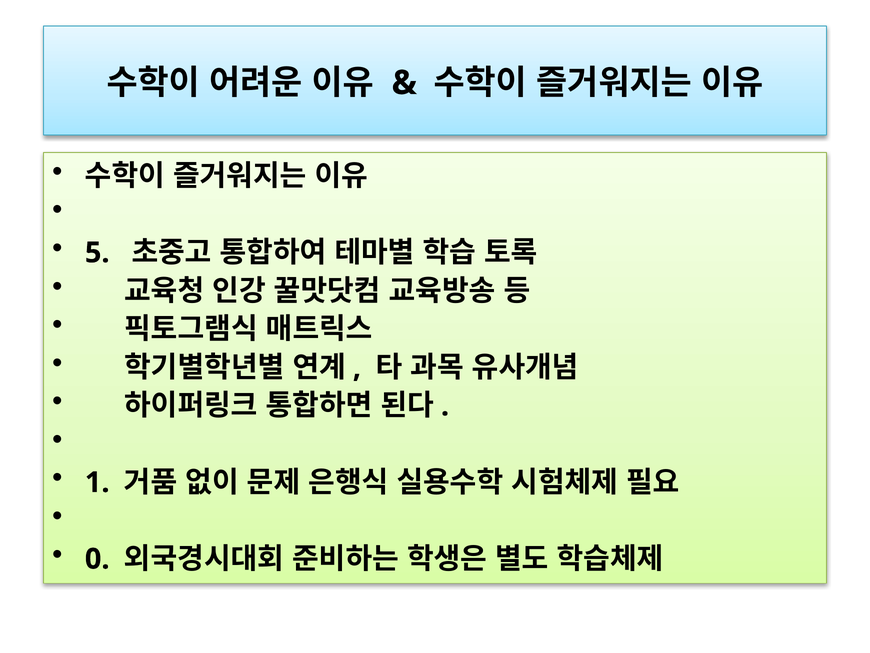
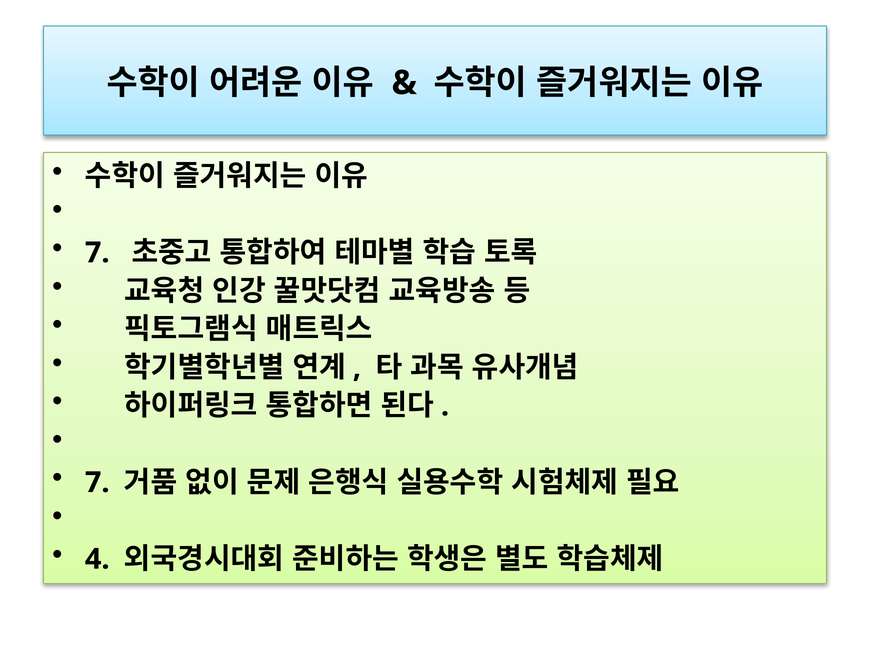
5: 5 -> 7 (97, 253)
1: 1 -> 7 (97, 482)
0: 0 -> 4 (97, 559)
